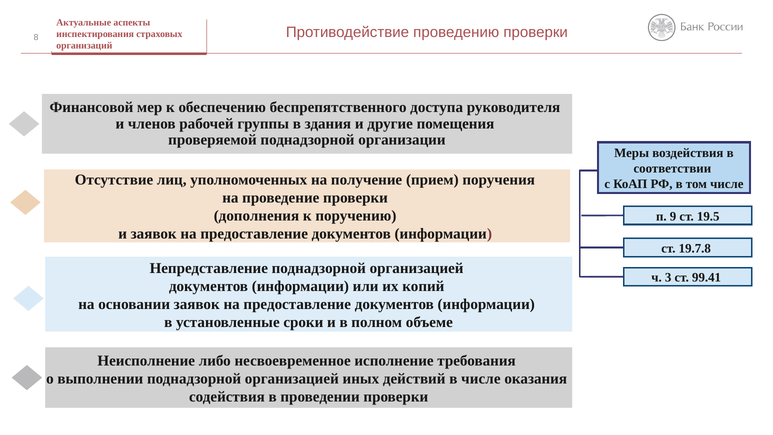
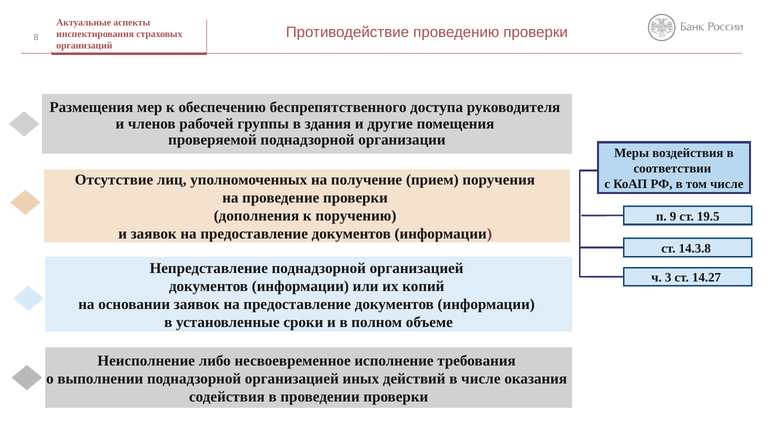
Финансовой: Финансовой -> Размещения (91, 107)
19.7.8: 19.7.8 -> 14.3.8 (695, 248)
99.41: 99.41 -> 14.27 (707, 278)
